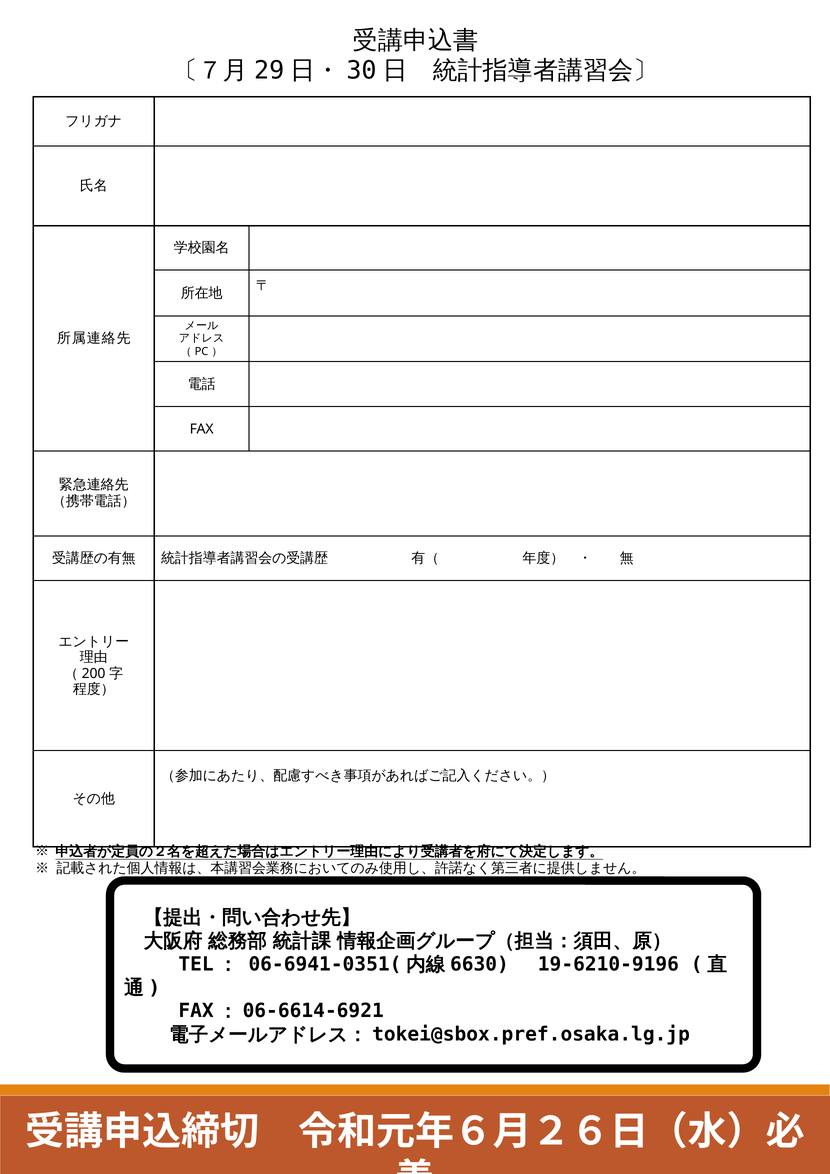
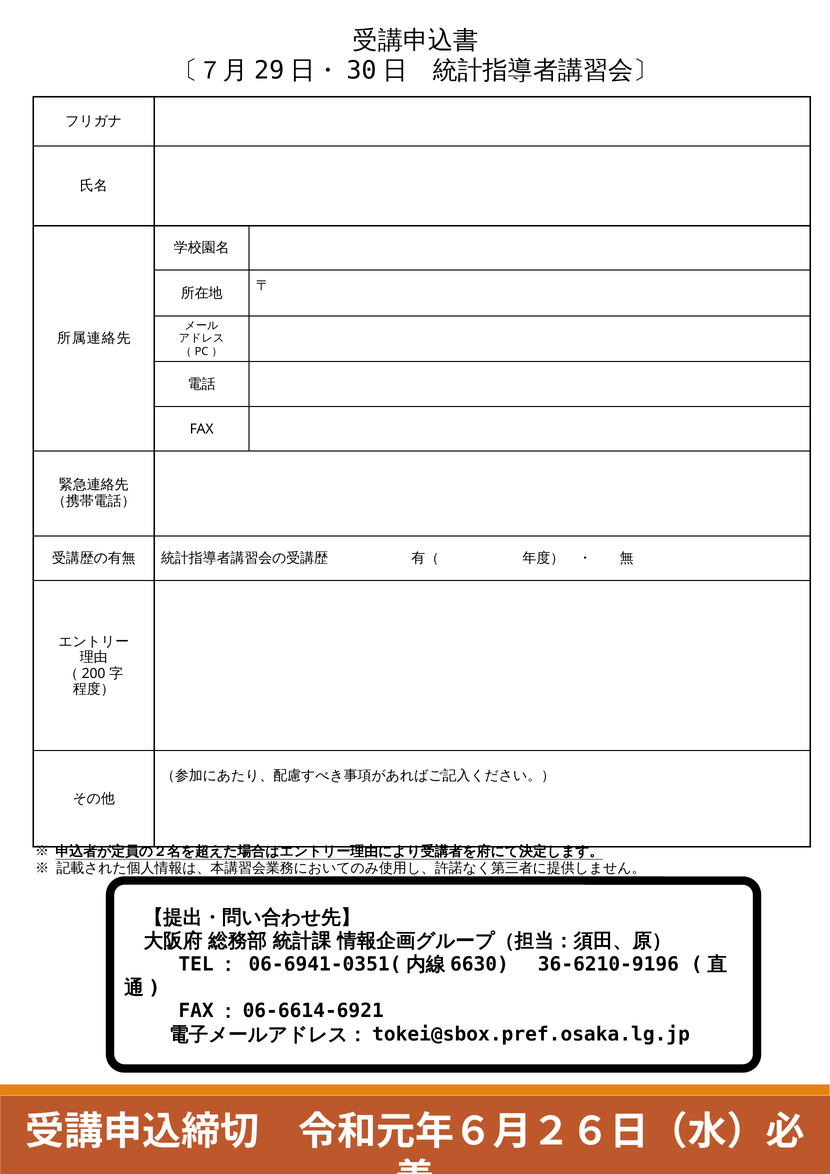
19-6210-9196: 19-6210-9196 -> 36-6210-9196 (608, 964)
